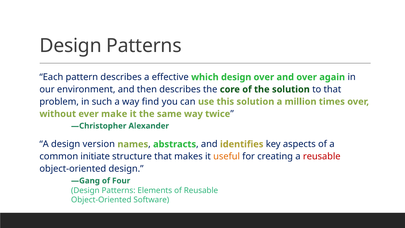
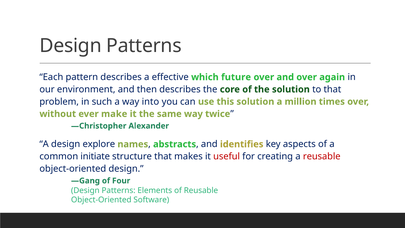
which design: design -> future (236, 77)
find: find -> into (150, 102)
version: version -> explore (99, 144)
useful colour: orange -> red (227, 156)
